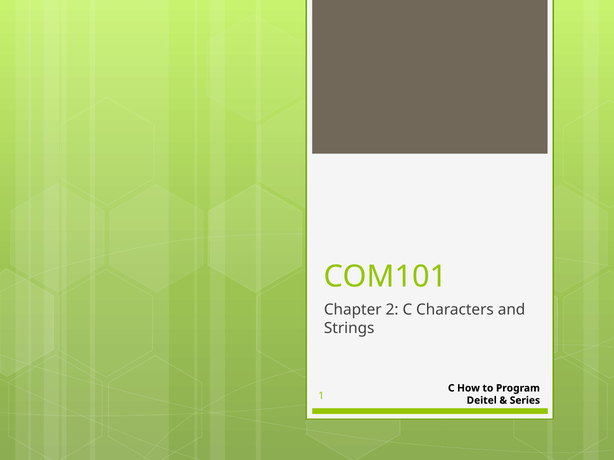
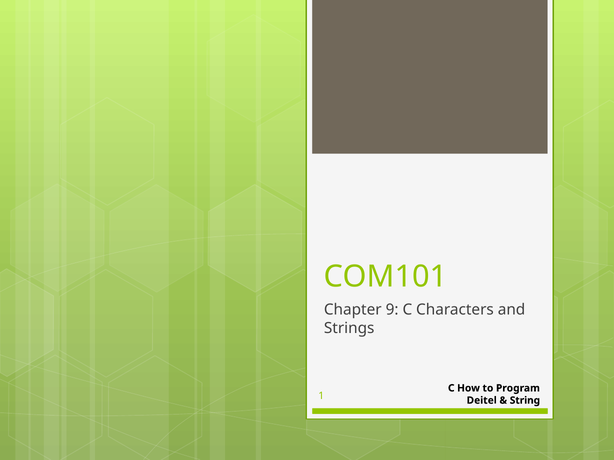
2: 2 -> 9 (392, 310)
Series: Series -> String (525, 401)
